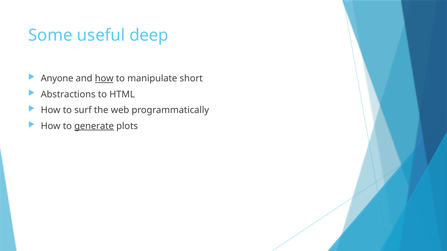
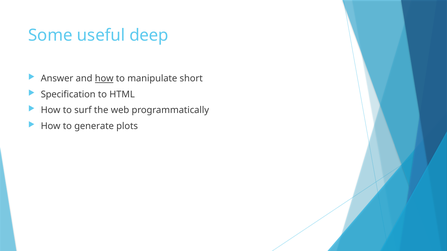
Anyone: Anyone -> Answer (57, 79)
Abstractions: Abstractions -> Specification (68, 95)
generate underline: present -> none (94, 126)
